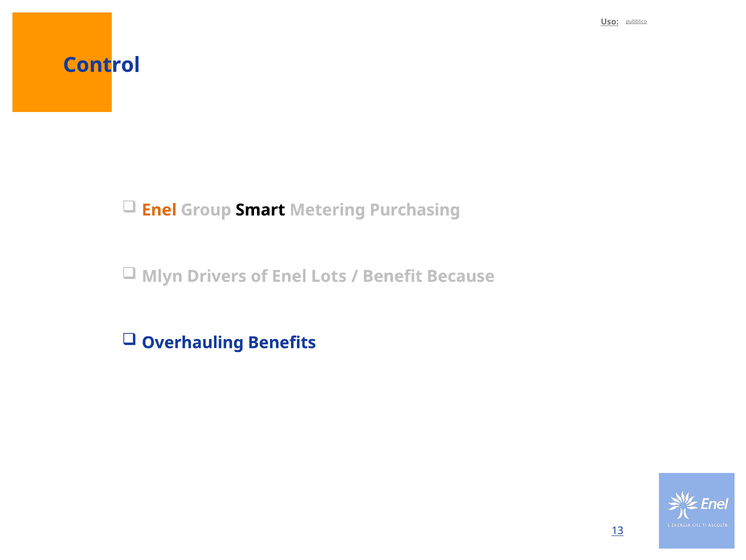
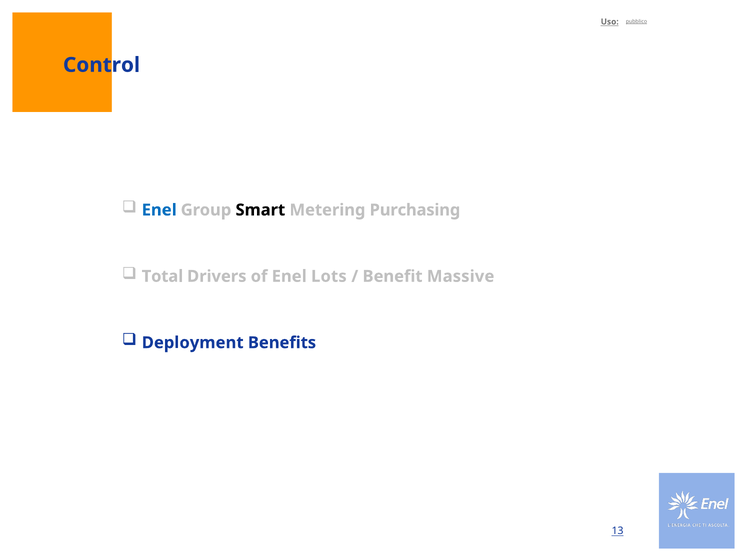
Enel colour: orange -> blue (159, 210)
Mlyn: Mlyn -> Total (162, 276)
Because: Because -> Massive (461, 276)
Overhauling: Overhauling -> Deployment (193, 342)
